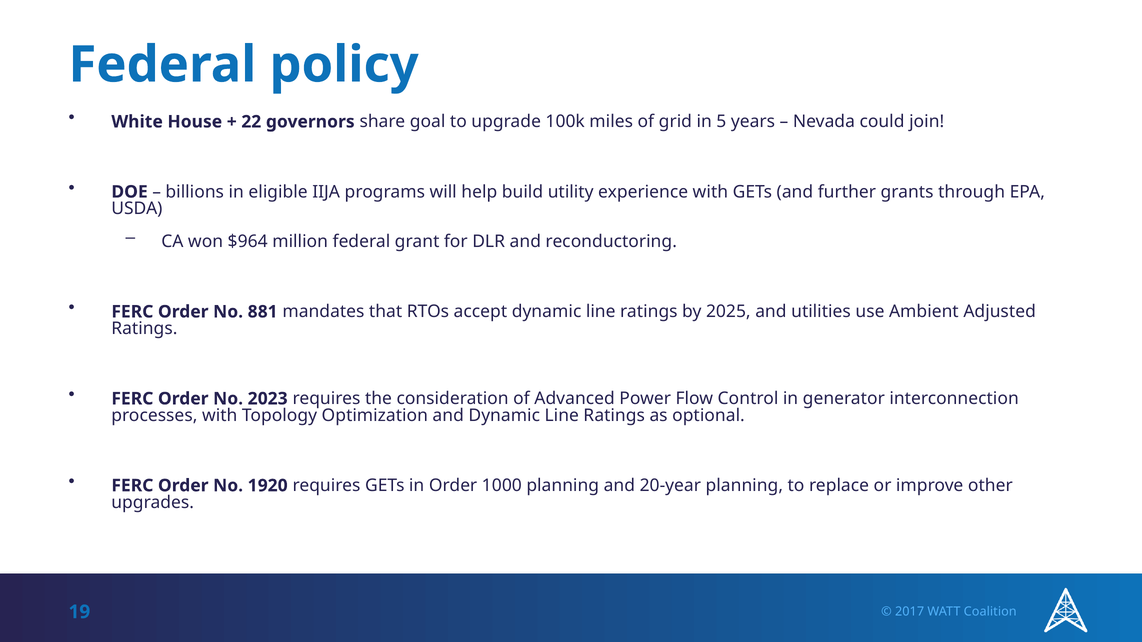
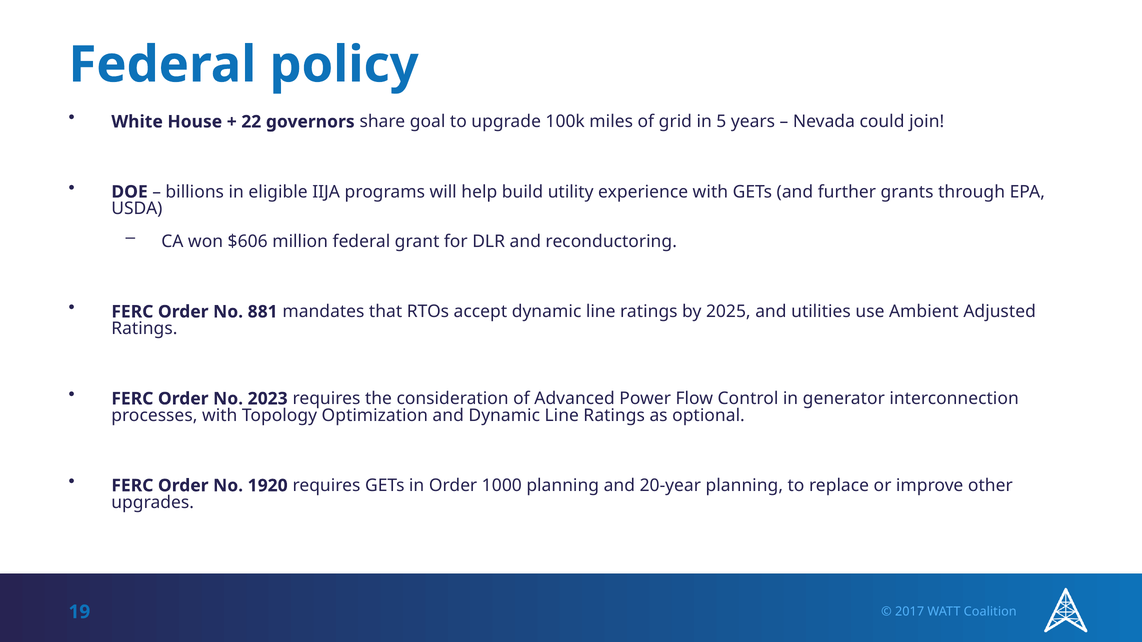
$964: $964 -> $606 (248, 242)
